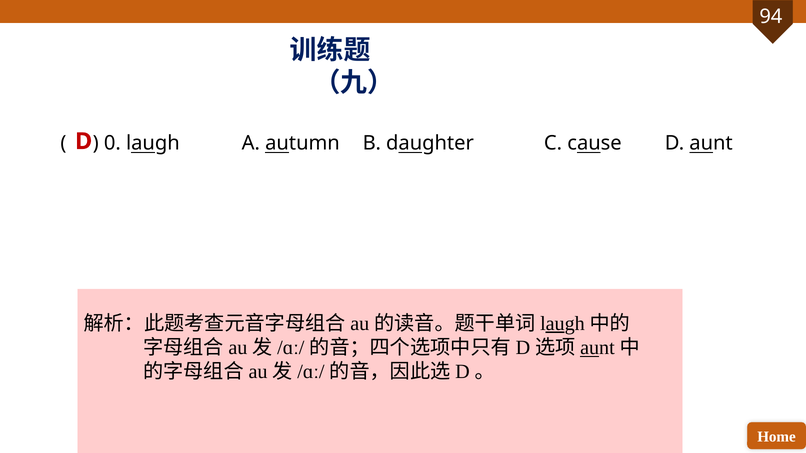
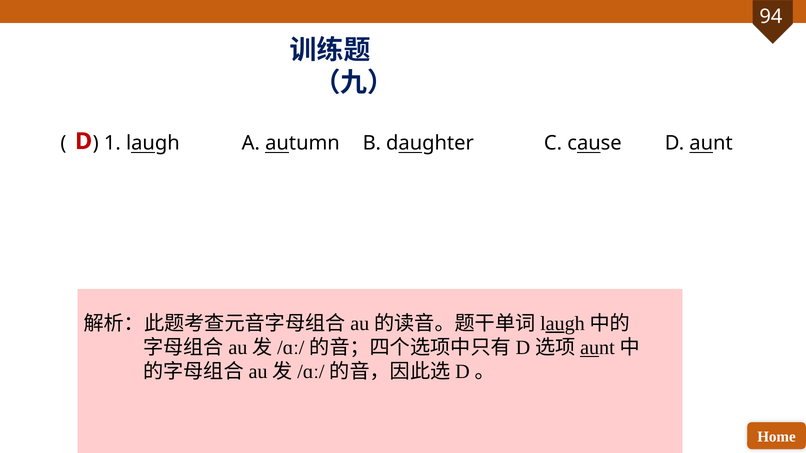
0: 0 -> 1 (112, 143)
